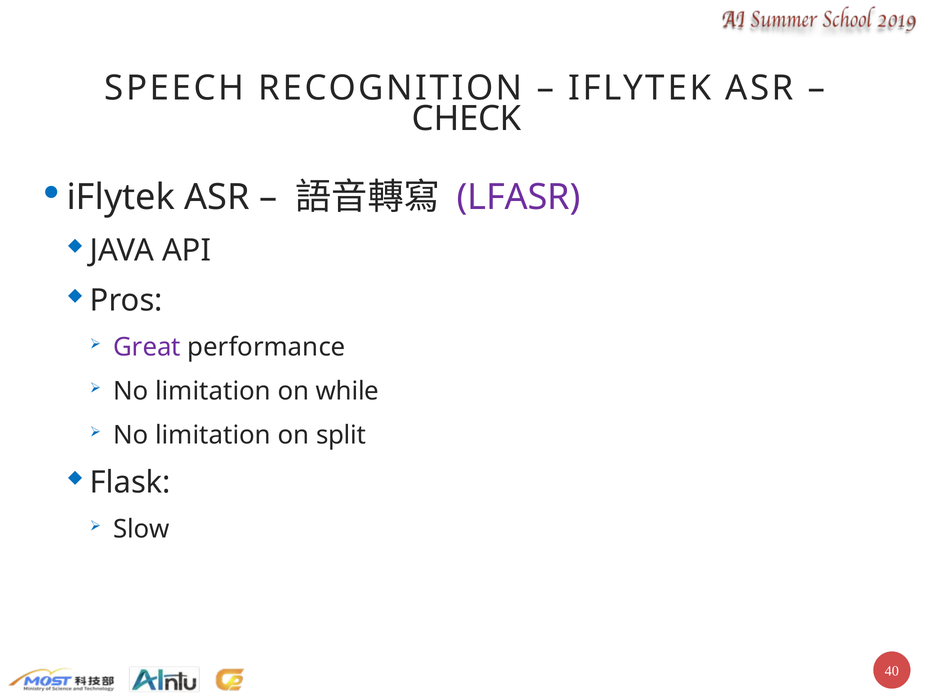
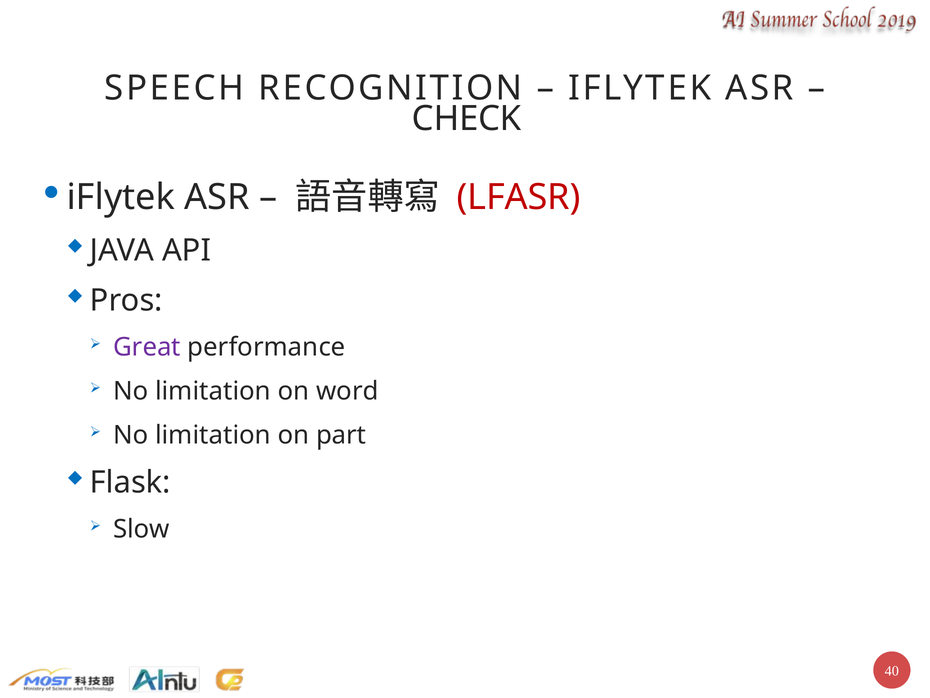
LFASR colour: purple -> red (519, 197)
while: while -> word (347, 391)
split: split -> part (341, 435)
